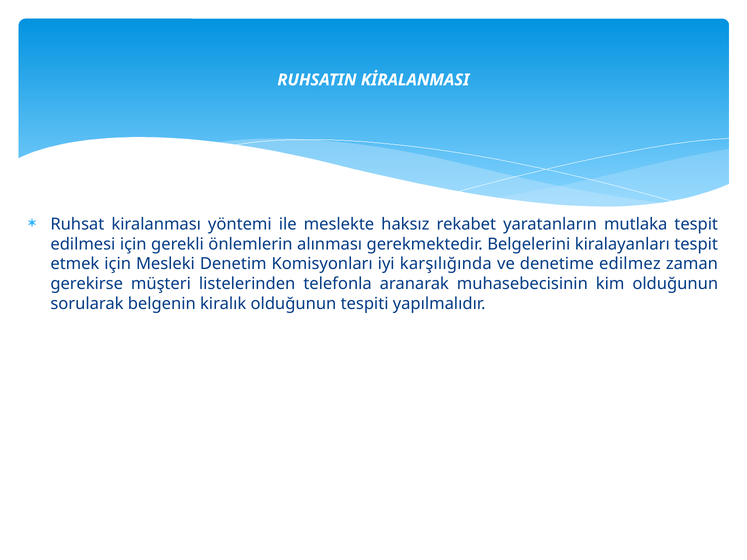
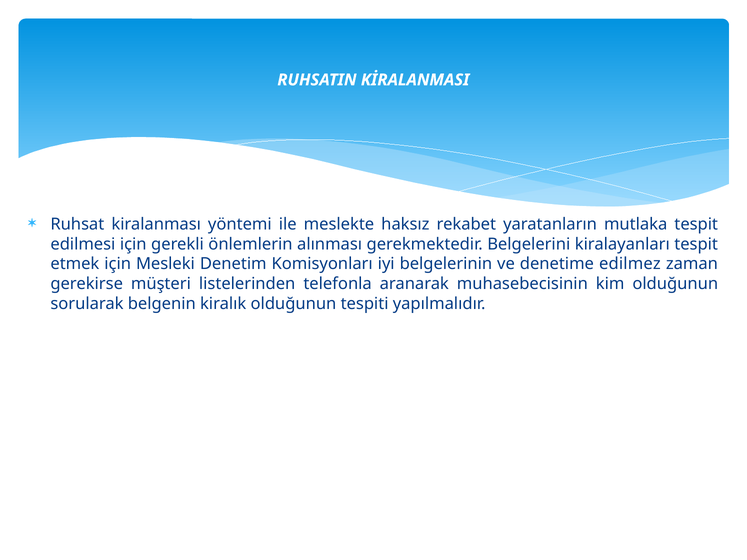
karşılığında: karşılığında -> belgelerinin (446, 264)
